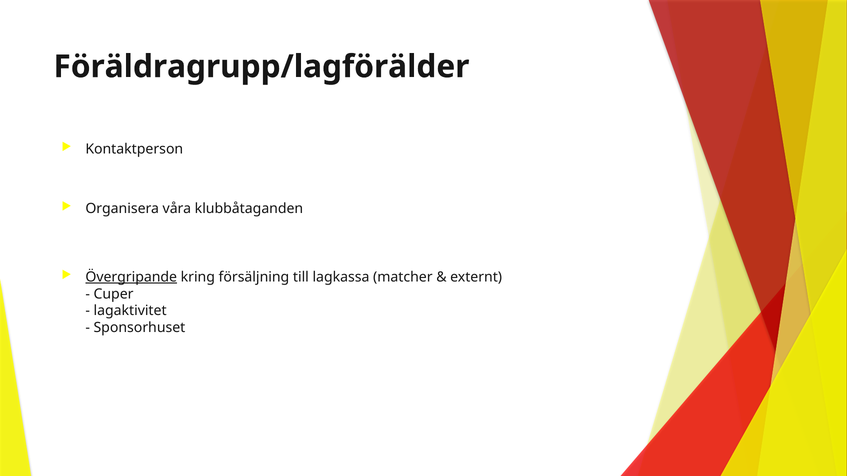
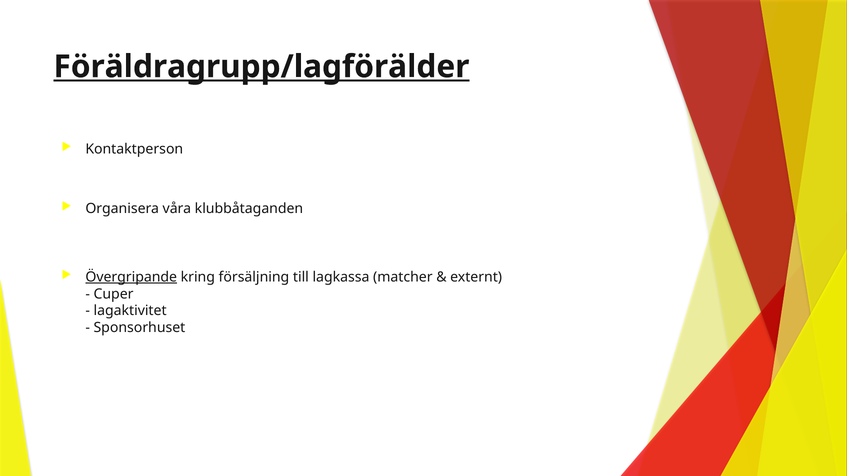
Föräldragrupp/lagförälder underline: none -> present (261, 67)
